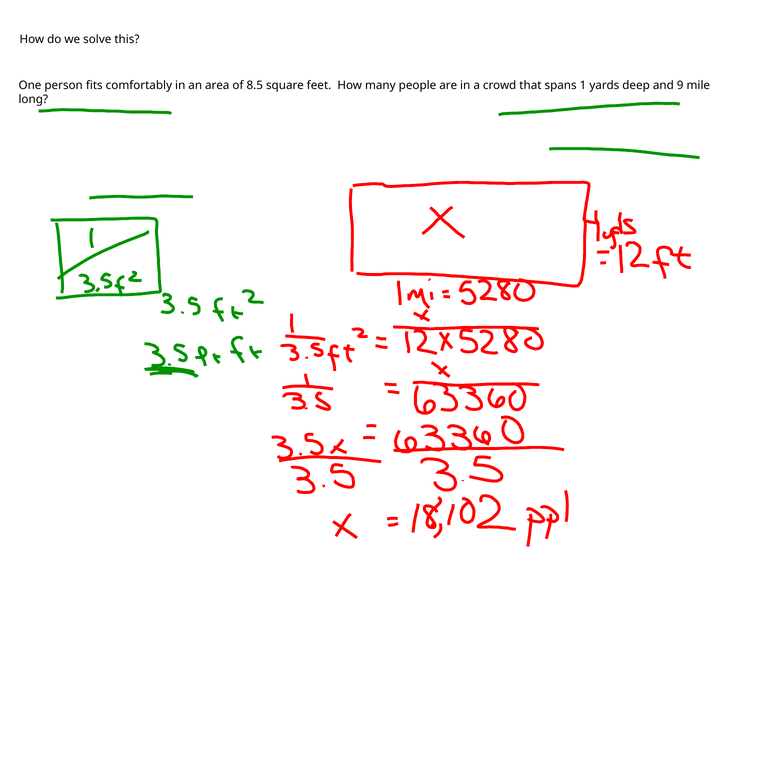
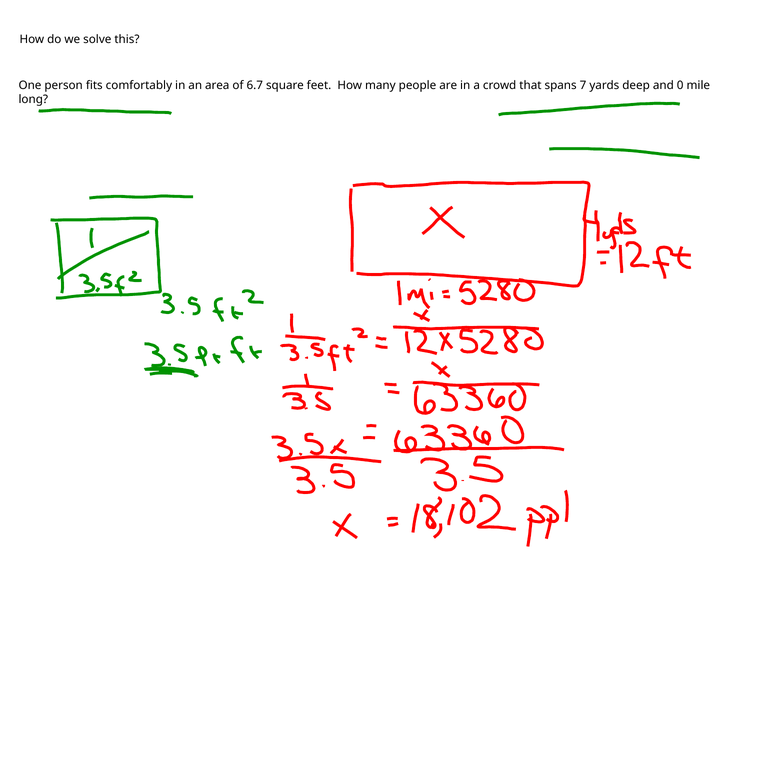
8.5: 8.5 -> 6.7 (255, 85)
1: 1 -> 7 (583, 85)
9: 9 -> 0 (680, 85)
